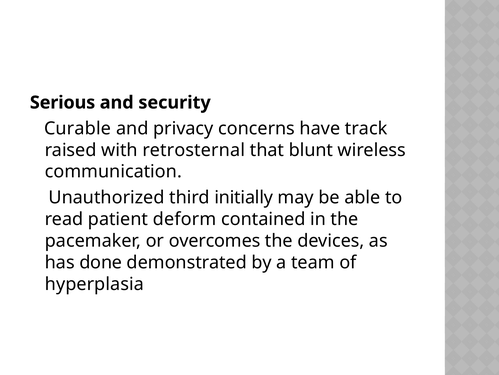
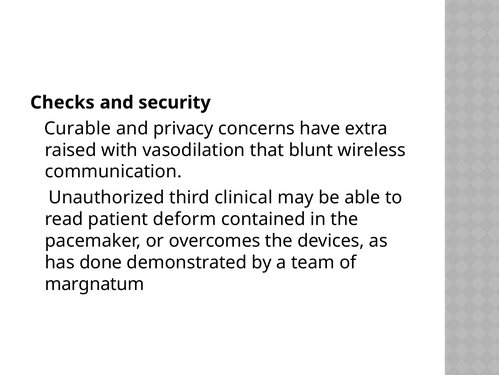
Serious: Serious -> Checks (62, 102)
track: track -> extra (366, 128)
retrosternal: retrosternal -> vasodilation (194, 150)
initially: initially -> clinical (244, 197)
hyperplasia: hyperplasia -> margnatum (95, 284)
